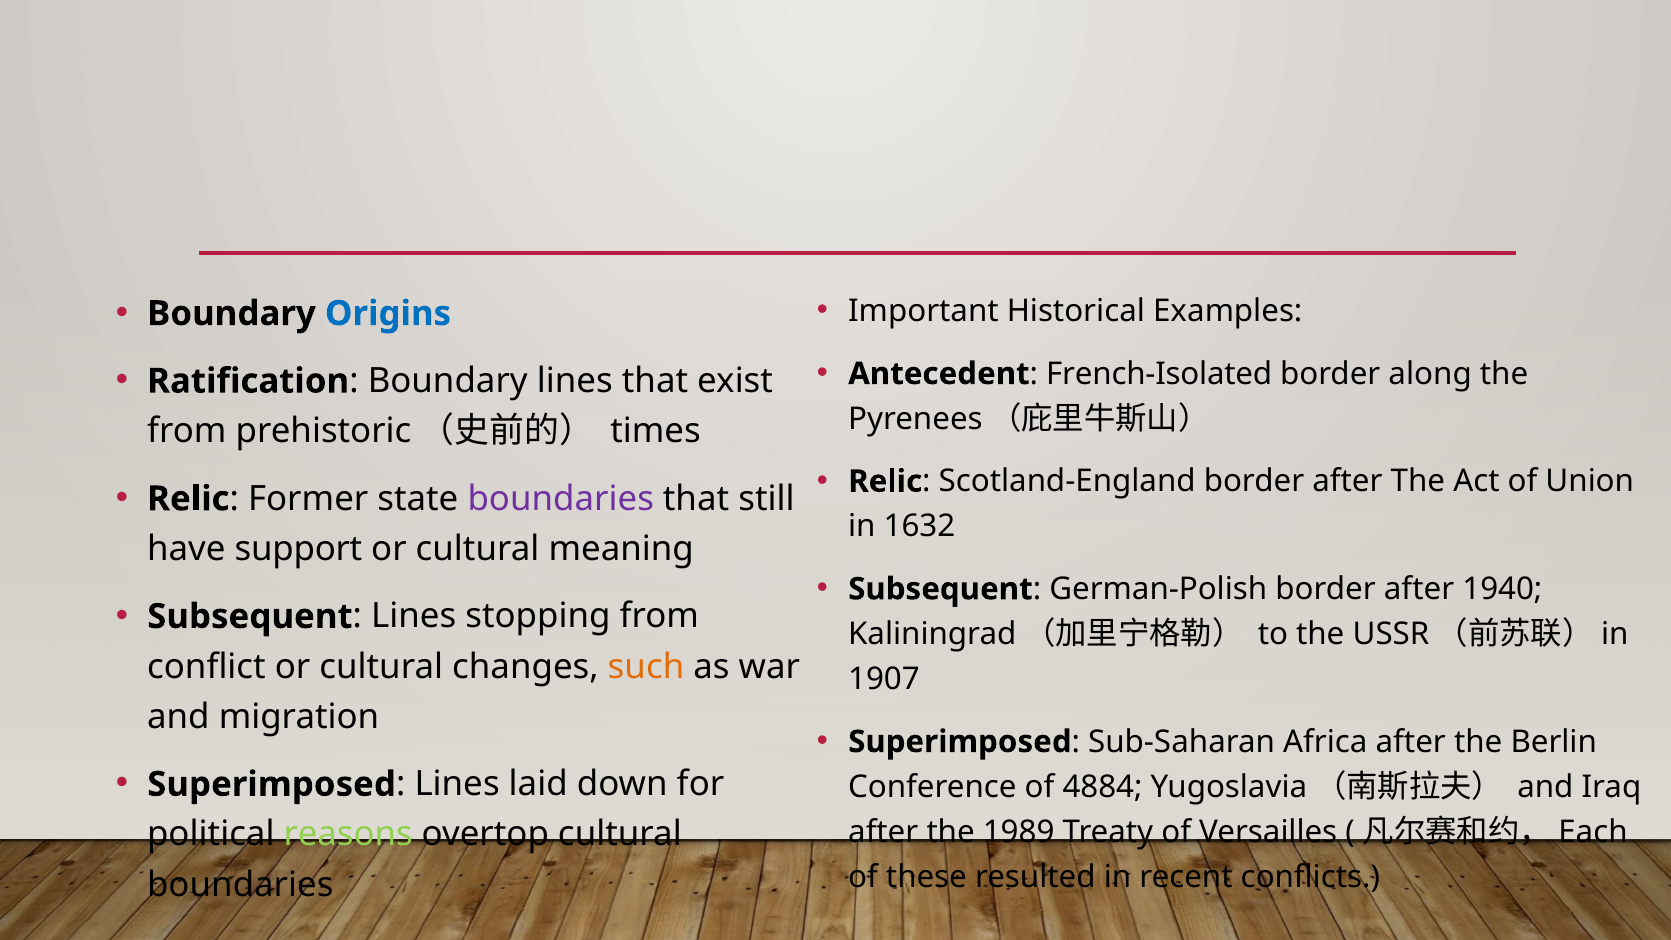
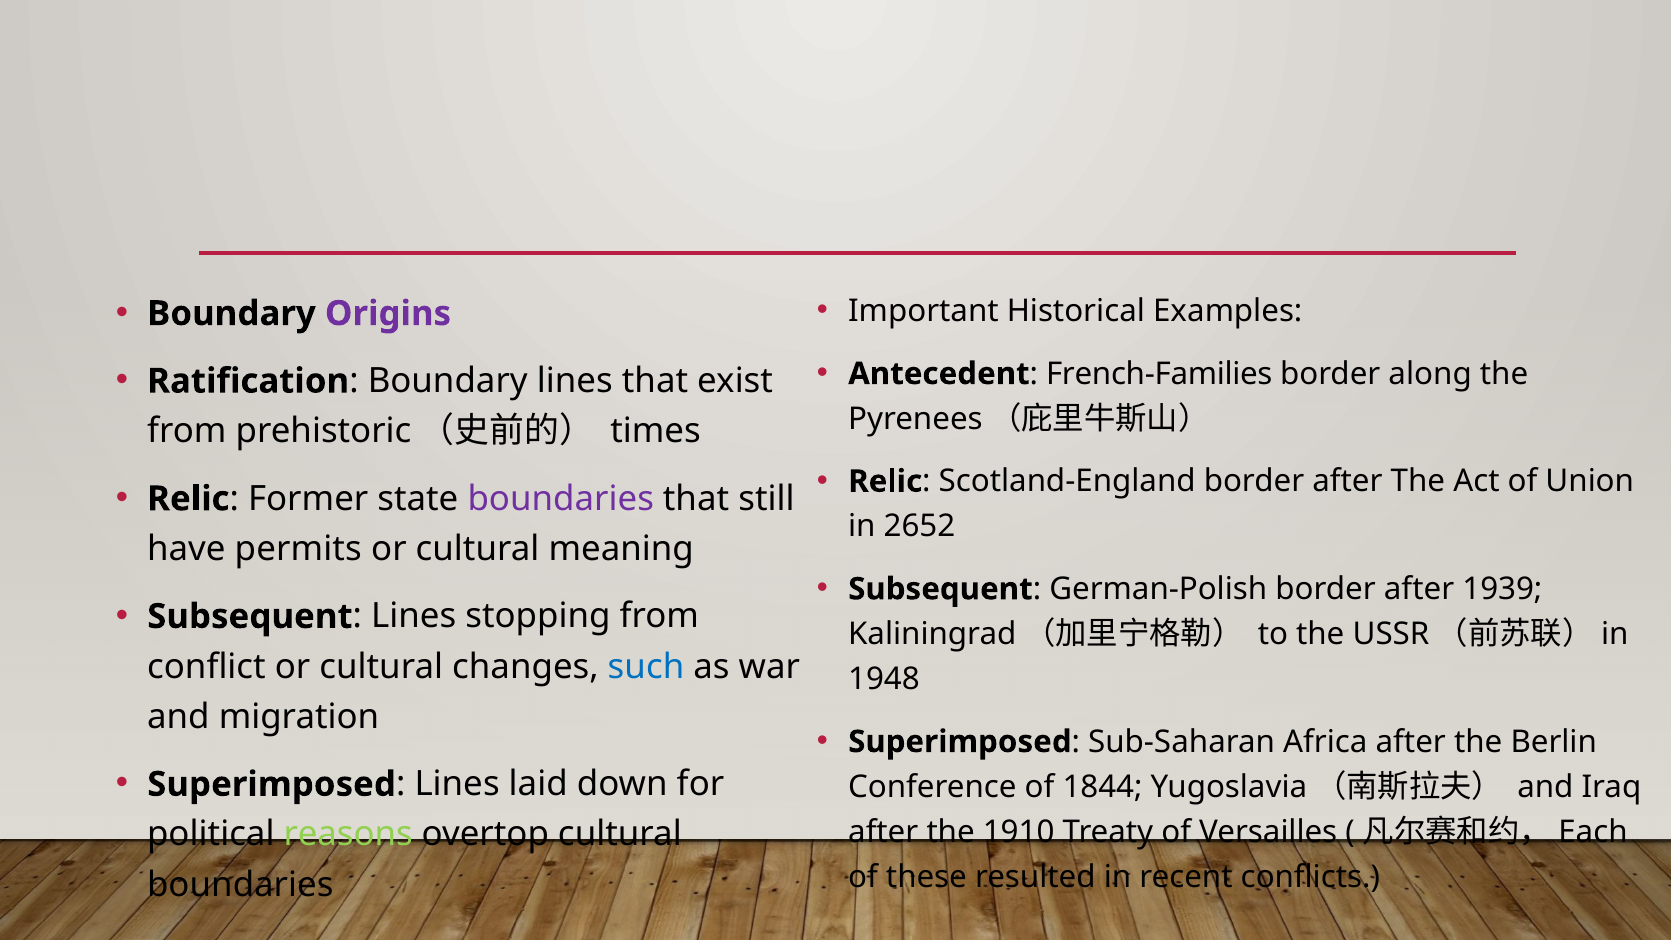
Origins colour: blue -> purple (388, 314)
French-Isolated: French-Isolated -> French-Families (1159, 374)
1632: 1632 -> 2652 (919, 526)
support: support -> permits (298, 549)
1940: 1940 -> 1939 (1502, 589)
such colour: orange -> blue (646, 667)
1907: 1907 -> 1948 (884, 679)
4884: 4884 -> 1844 (1103, 787)
1989: 1989 -> 1910 (1019, 832)
